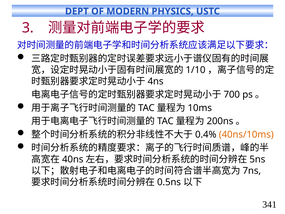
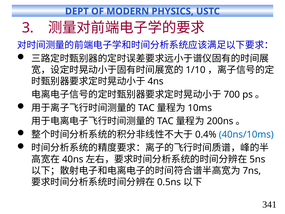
40ns/10ms colour: orange -> blue (246, 134)
